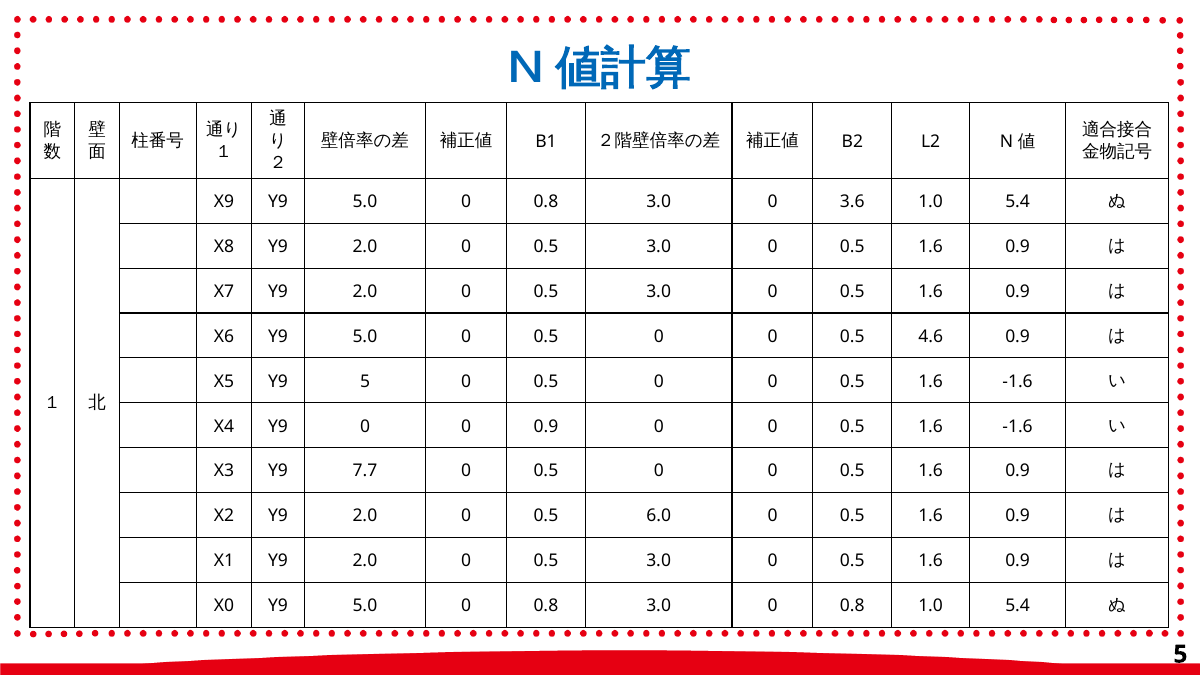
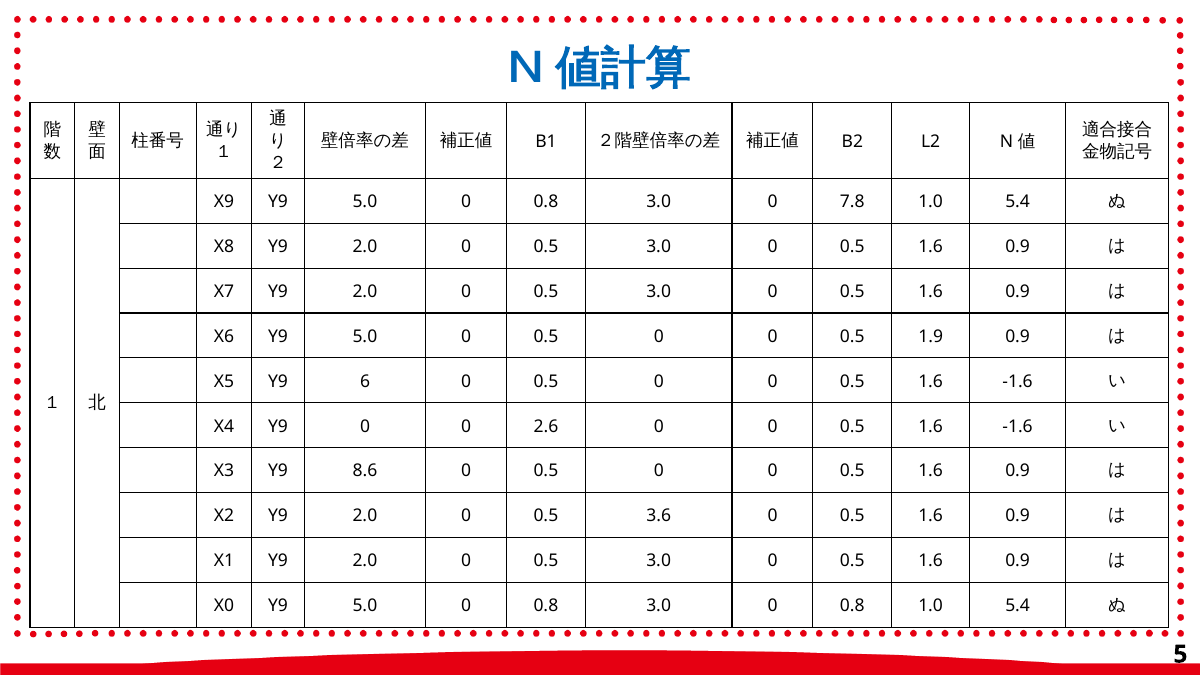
3.6: 3.6 -> 7.8 (852, 202)
4.6: 4.6 -> 1.9 (931, 336)
Y9 5: 5 -> 6 (365, 381)
0 0.9: 0.9 -> 2.6 (546, 426)
7.7: 7.7 -> 8.6 (365, 471)
6.0: 6.0 -> 3.6 (659, 516)
